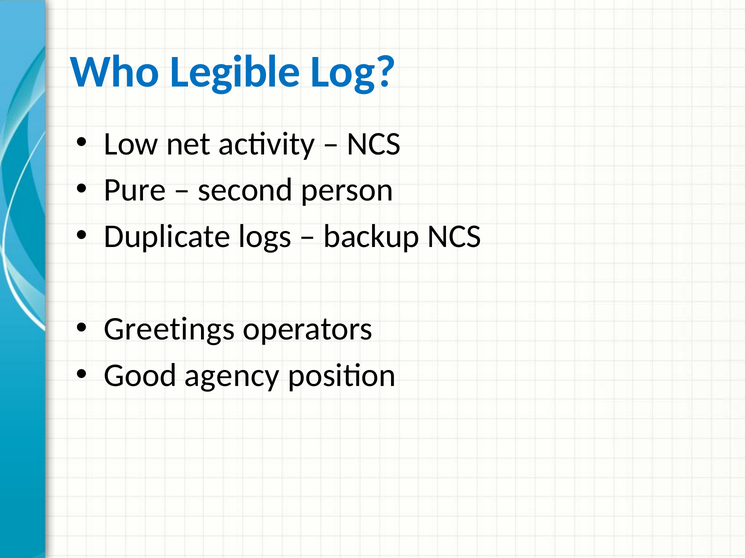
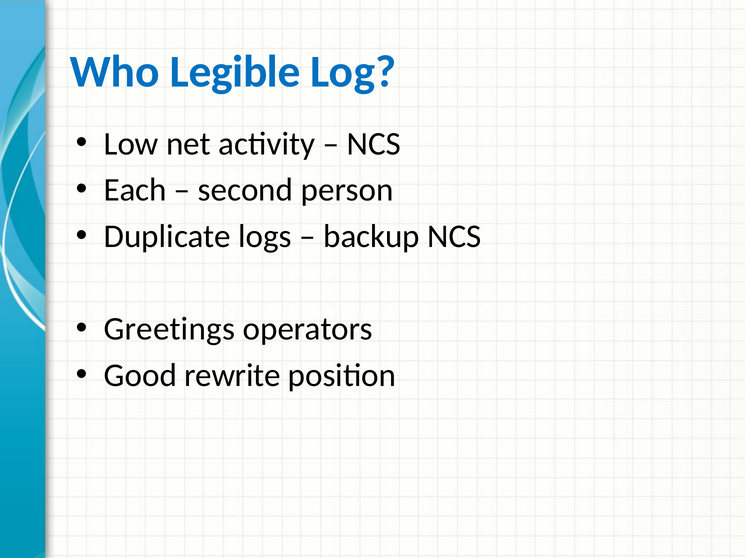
Pure: Pure -> Each (135, 190)
agency: agency -> rewrite (232, 376)
